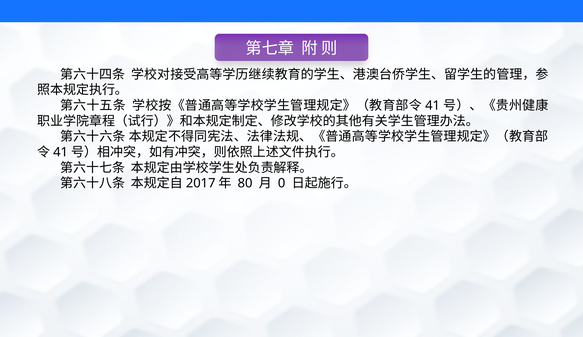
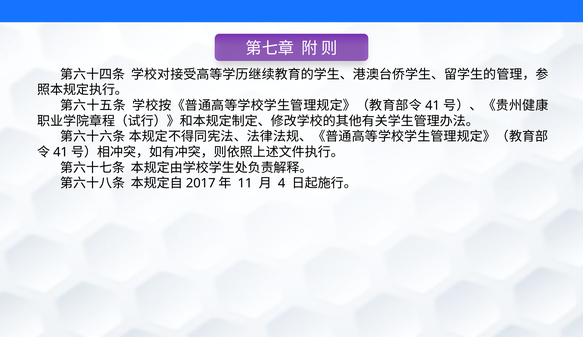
80: 80 -> 11 (245, 184)
0: 0 -> 4 (282, 184)
